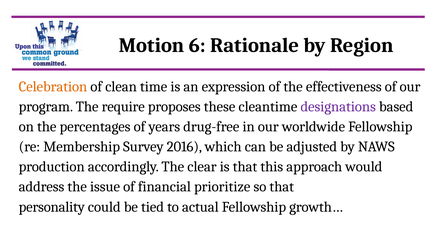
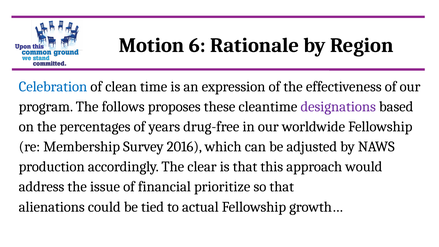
Celebration colour: orange -> blue (53, 87)
require: require -> follows (123, 107)
personality: personality -> alienations (52, 207)
